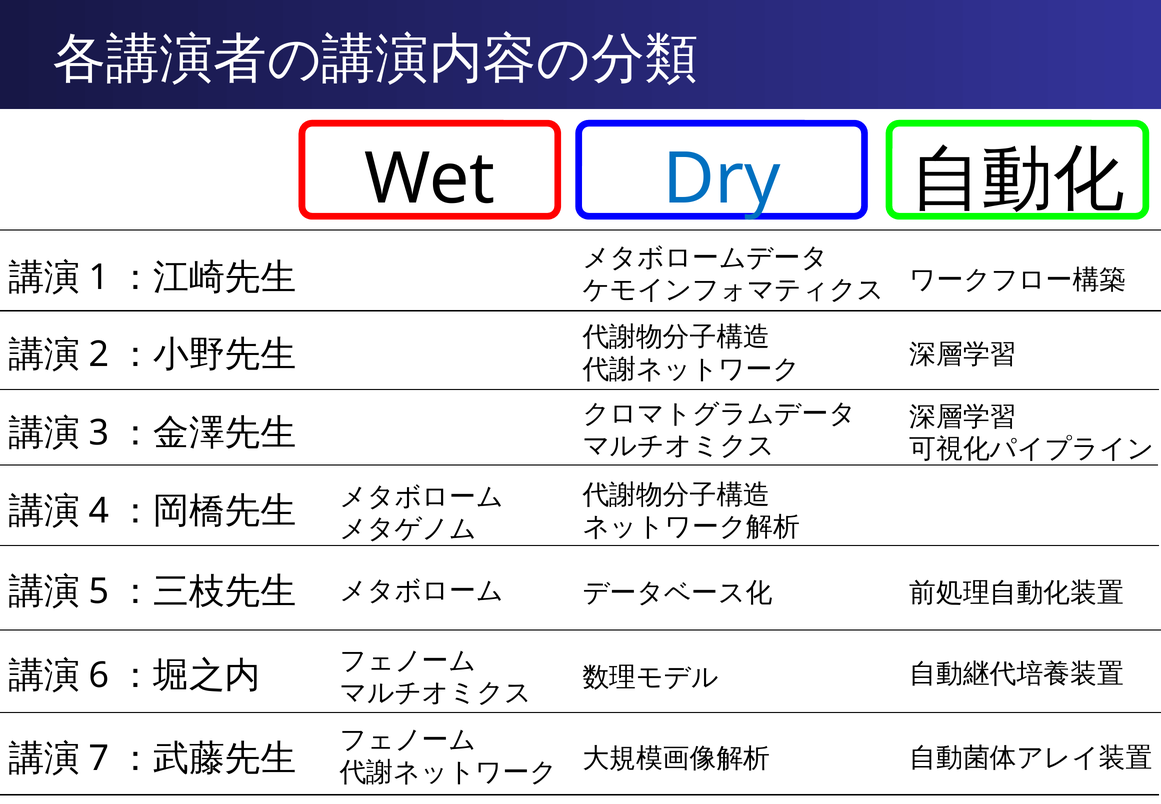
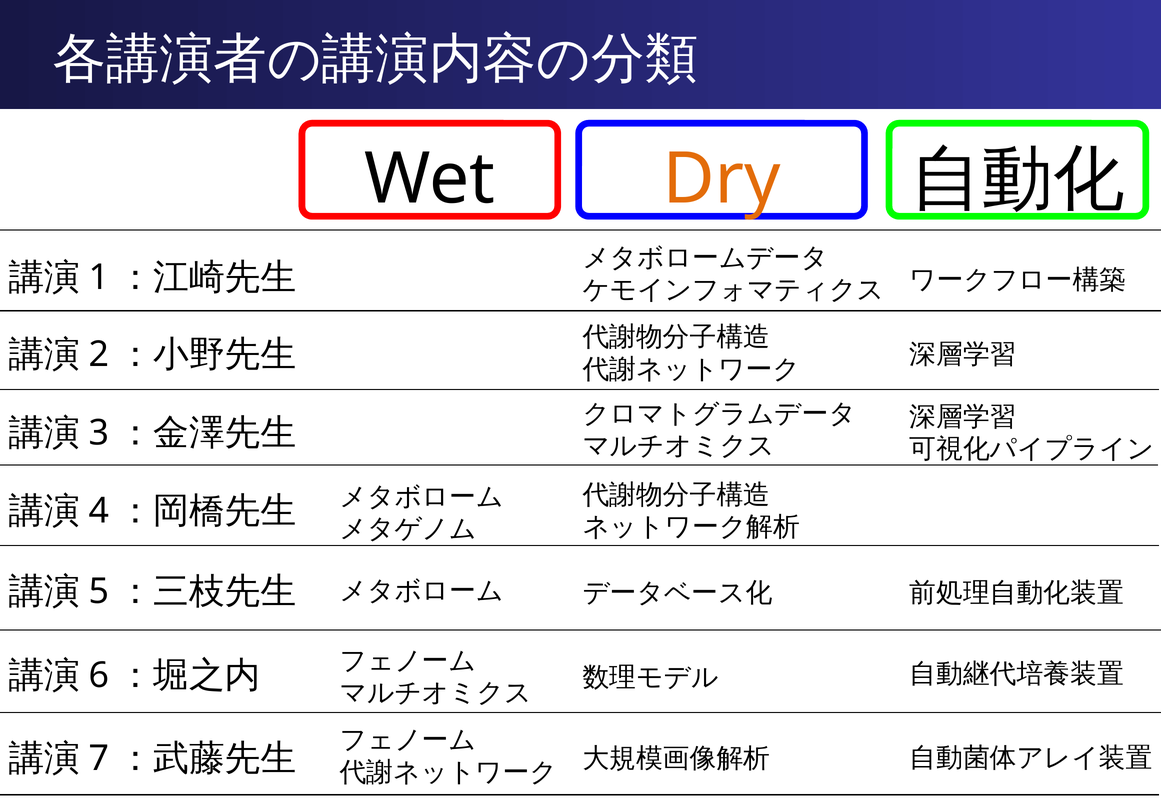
Dry colour: blue -> orange (722, 179)
